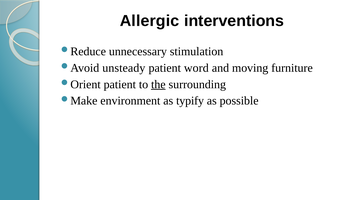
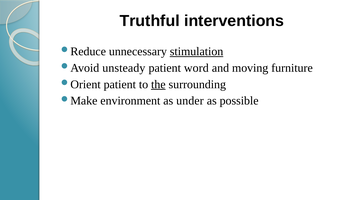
Allergic: Allergic -> Truthful (150, 21)
stimulation underline: none -> present (197, 52)
typify: typify -> under (190, 101)
